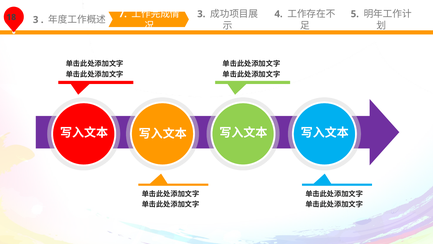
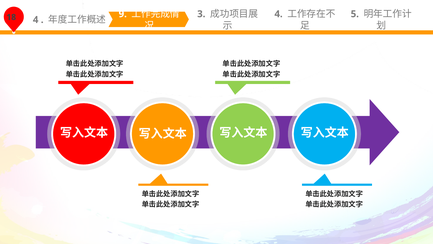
3: 3 -> 4 (36, 20)
7: 7 -> 9 (123, 14)
